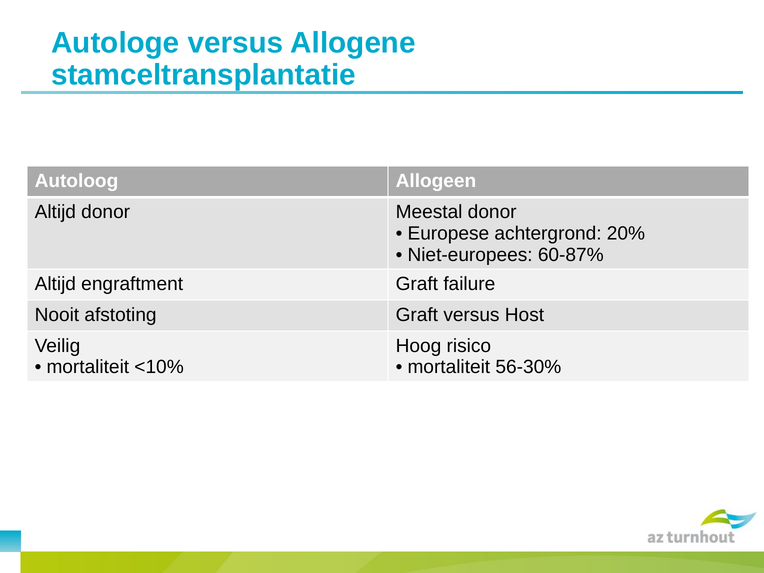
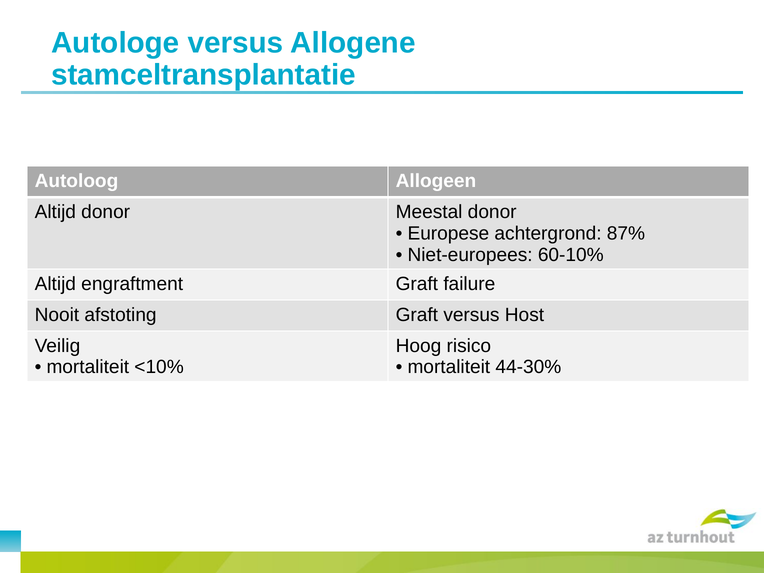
20%: 20% -> 87% (626, 233)
60-87%: 60-87% -> 60-10% (571, 255)
56-30%: 56-30% -> 44-30% (528, 367)
